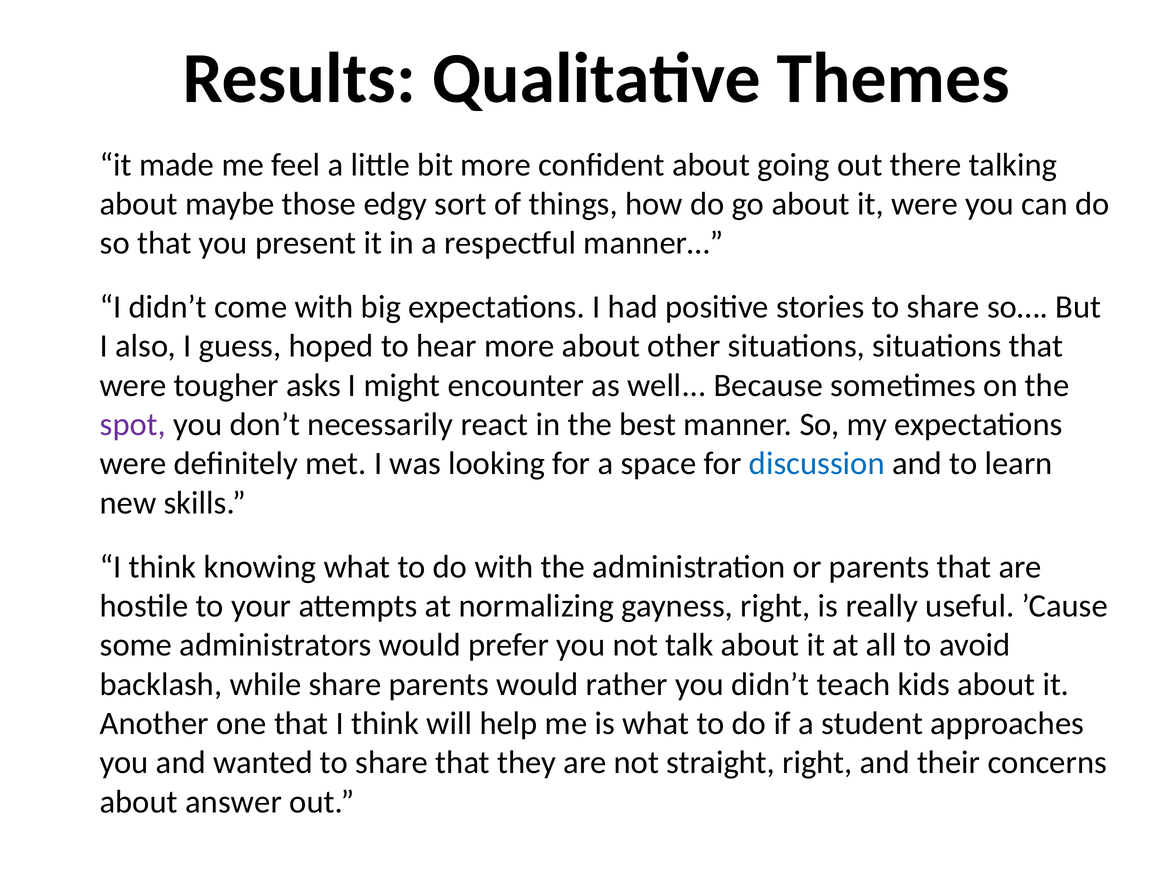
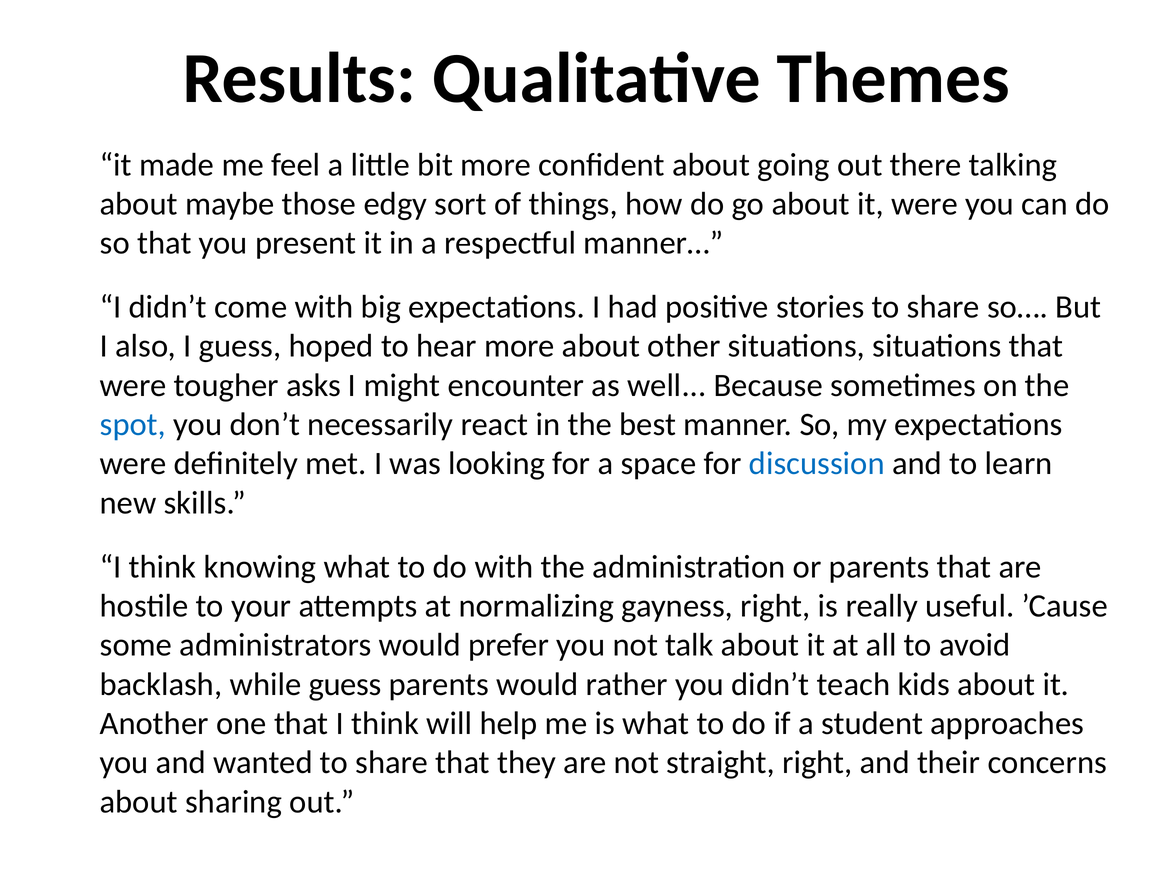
spot colour: purple -> blue (133, 424)
while share: share -> guess (345, 684)
answer: answer -> sharing (234, 801)
